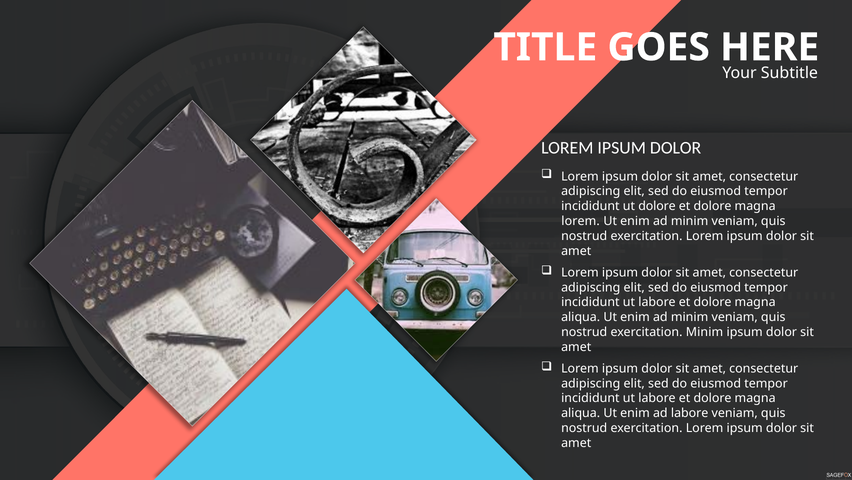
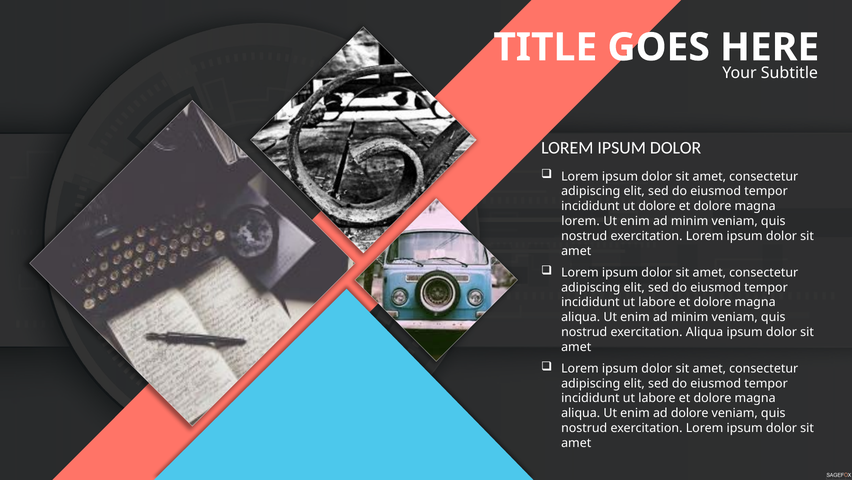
exercitation Minim: Minim -> Aliqua (704, 332)
ad labore: labore -> dolore (690, 413)
